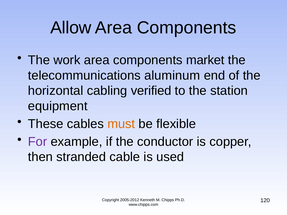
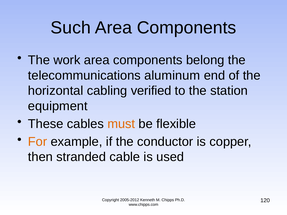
Allow: Allow -> Such (71, 28)
market: market -> belong (205, 60)
For colour: purple -> orange (38, 142)
